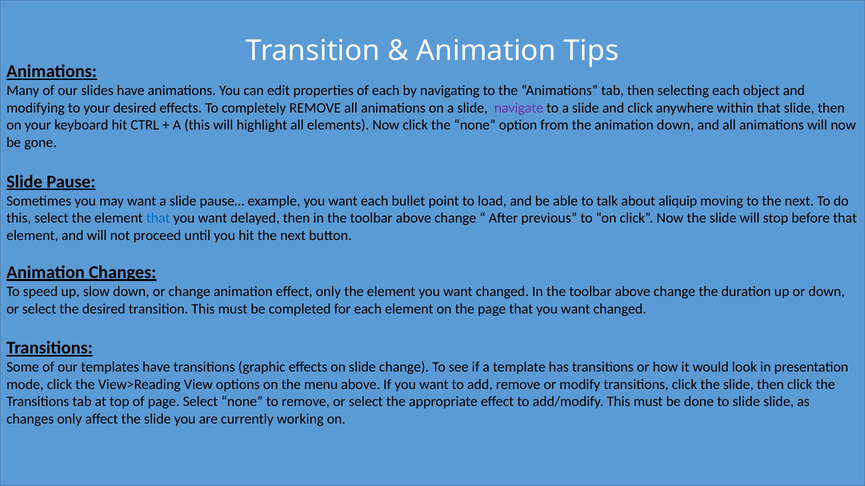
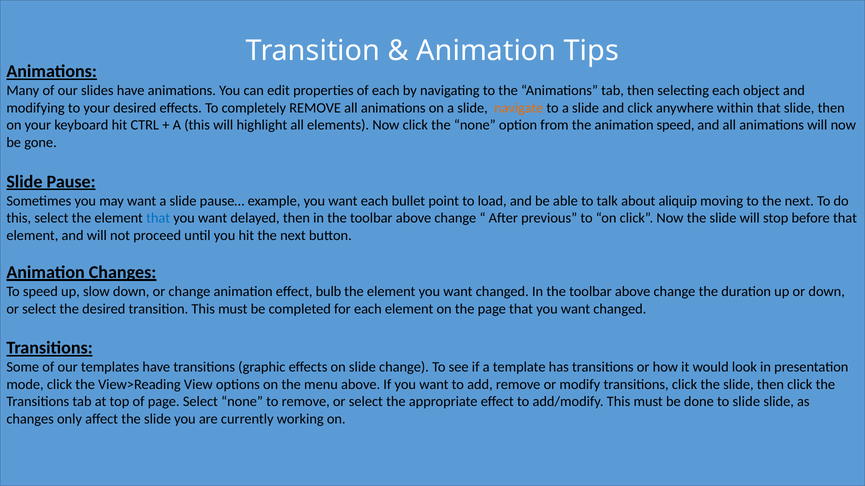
navigate colour: purple -> orange (519, 108)
animation down: down -> speed (676, 125)
effect only: only -> bulb (328, 292)
